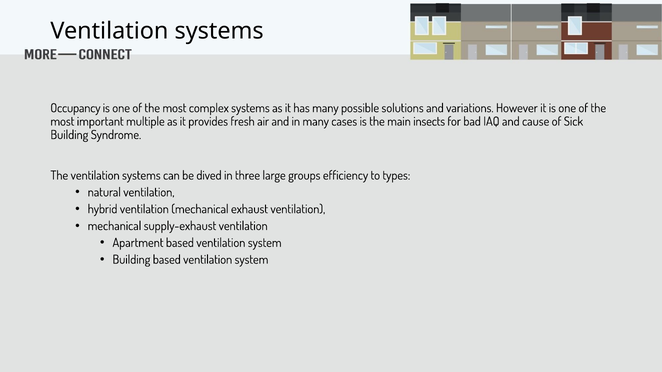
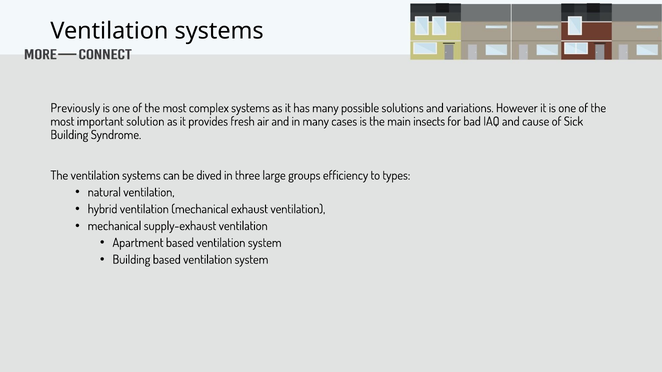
Occupancy: Occupancy -> Previously (75, 108)
multiple: multiple -> solution (145, 122)
